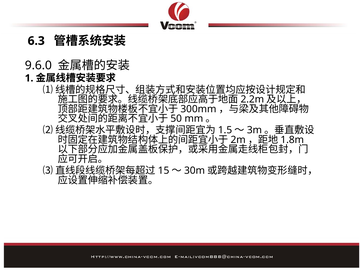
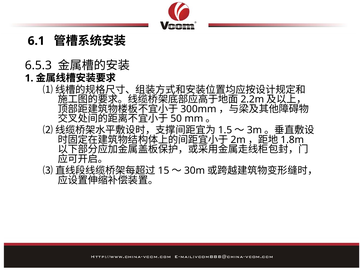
6.3: 6.3 -> 6.1 (36, 41)
9.6.0: 9.6.0 -> 6.5.3 (38, 65)
